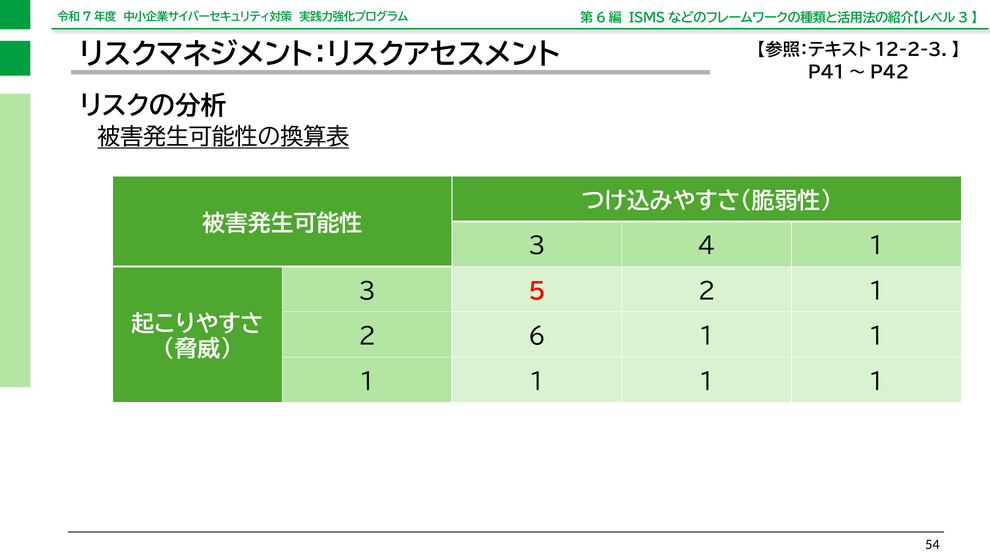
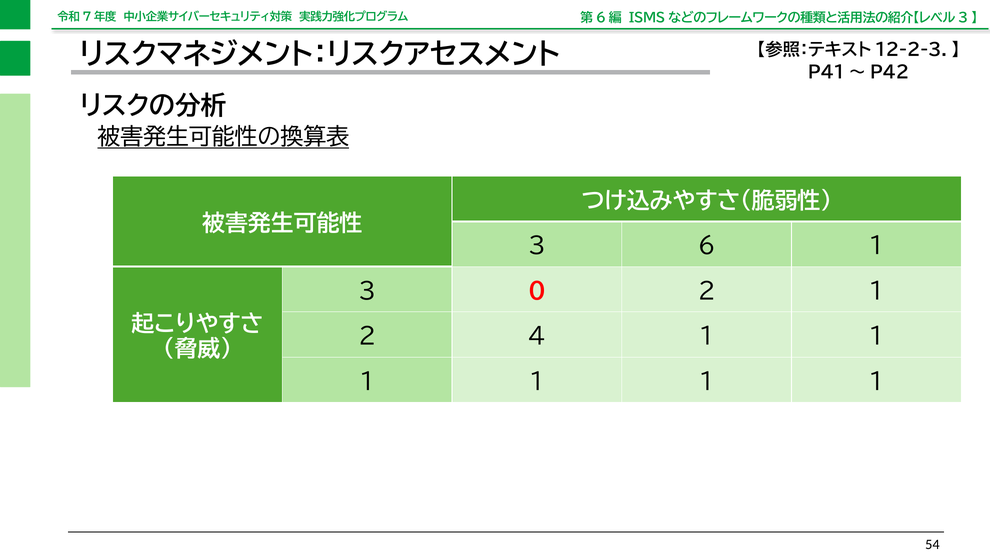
4: 4 -> 6 (707, 246)
5: 5 -> 0 (537, 292)
6: 6 -> 4 (537, 337)
